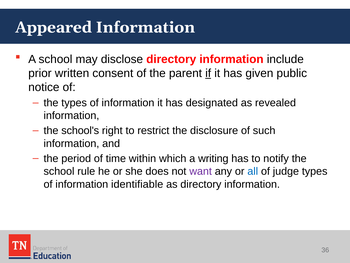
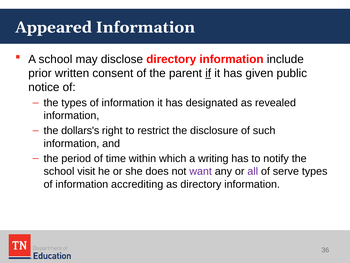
school's: school's -> dollars's (80, 130)
rule: rule -> visit (86, 171)
all colour: blue -> purple (253, 171)
judge: judge -> serve (286, 171)
identifiable: identifiable -> accrediting (137, 184)
